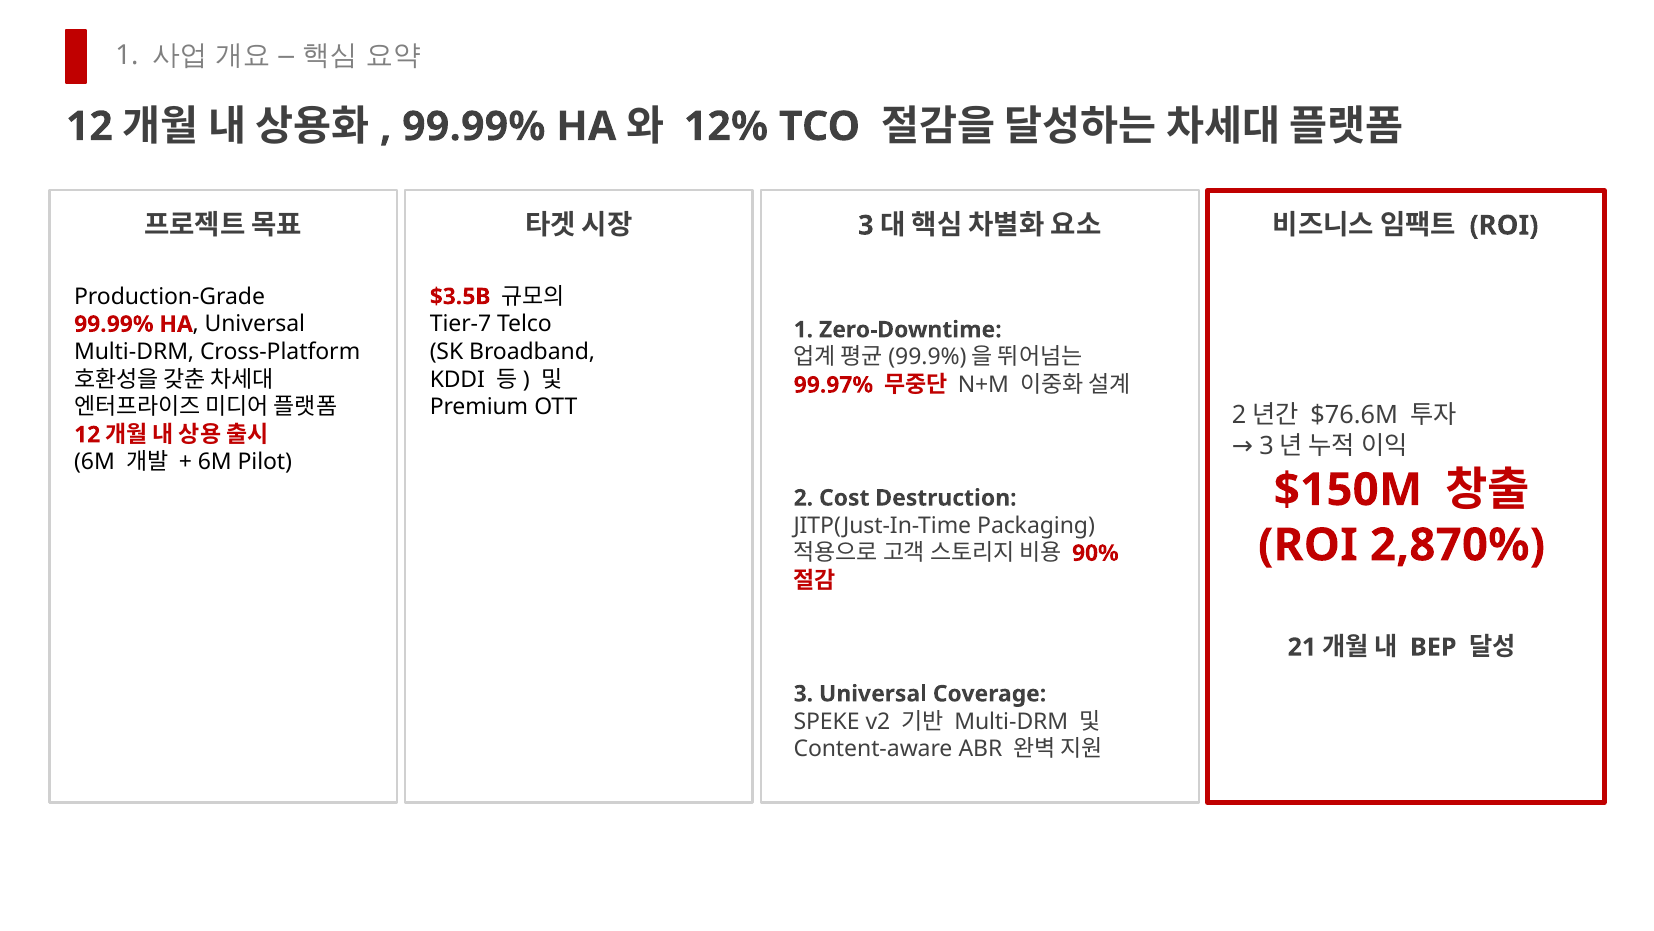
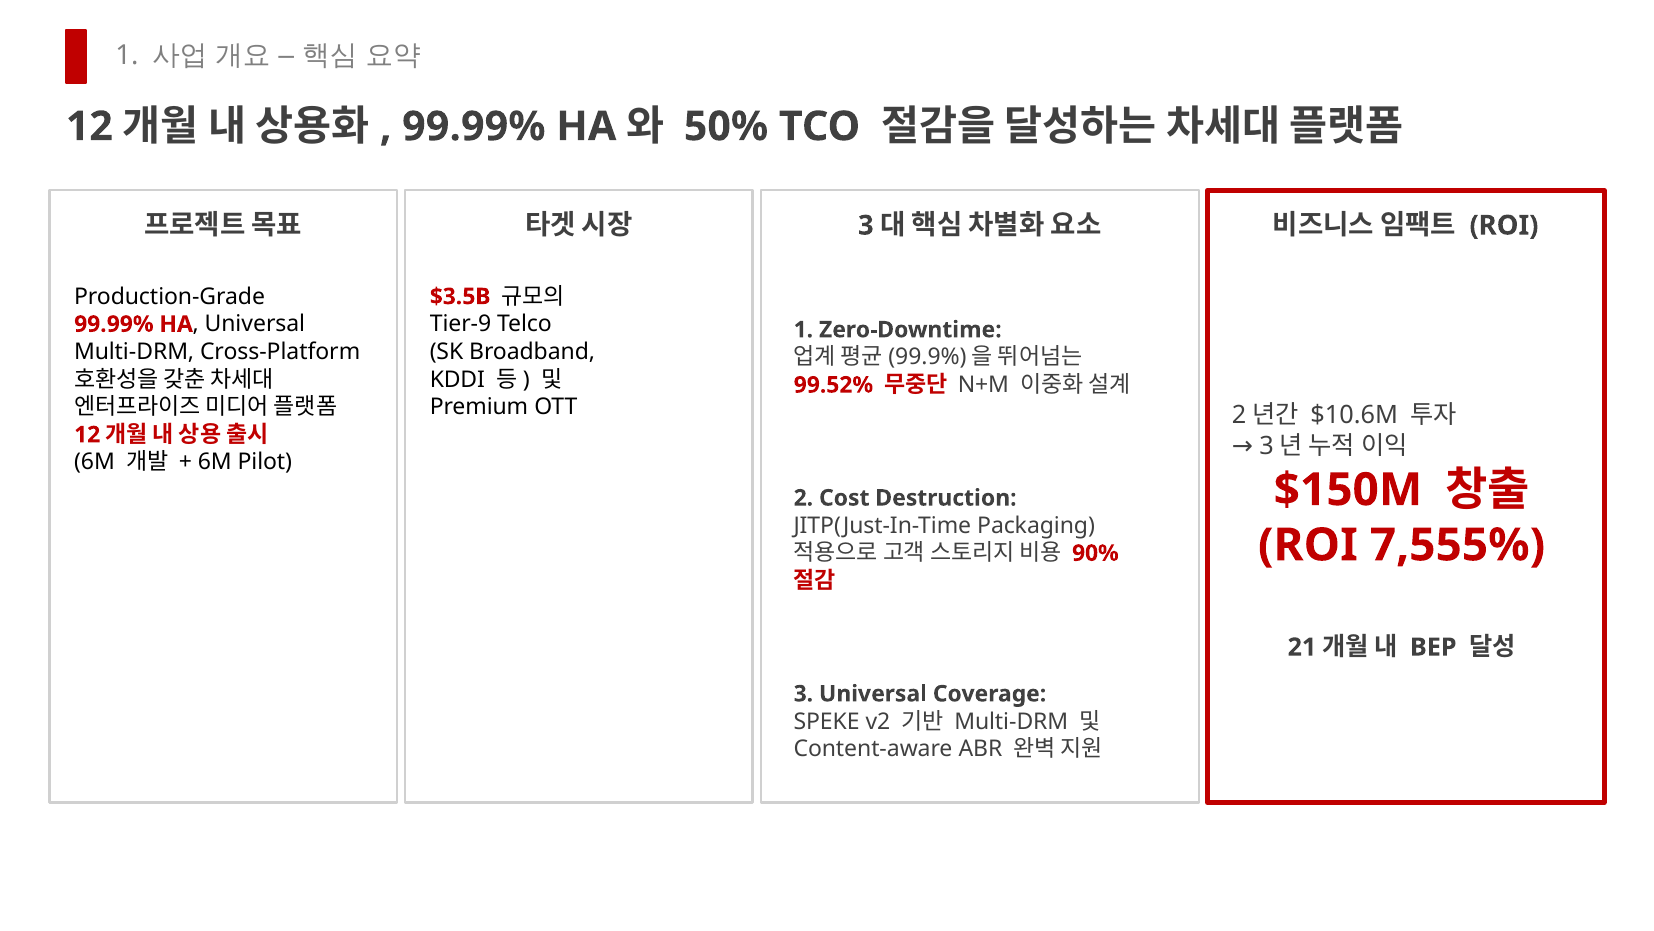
12%: 12% -> 50% (726, 126)
Tier-7: Tier-7 -> Tier-9 (461, 324)
99.97%: 99.97% -> 99.52% (833, 385)
$76.6M: $76.6M -> $10.6M (1354, 415)
2,870%: 2,870% -> 7,555% (1458, 545)
